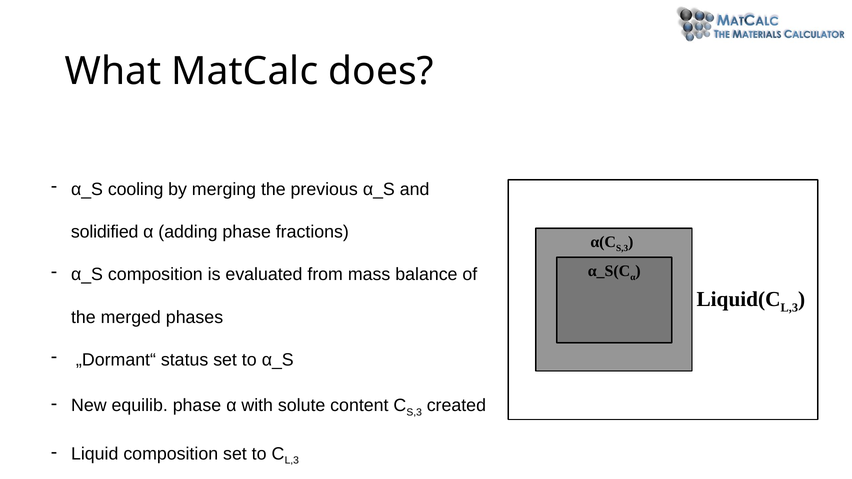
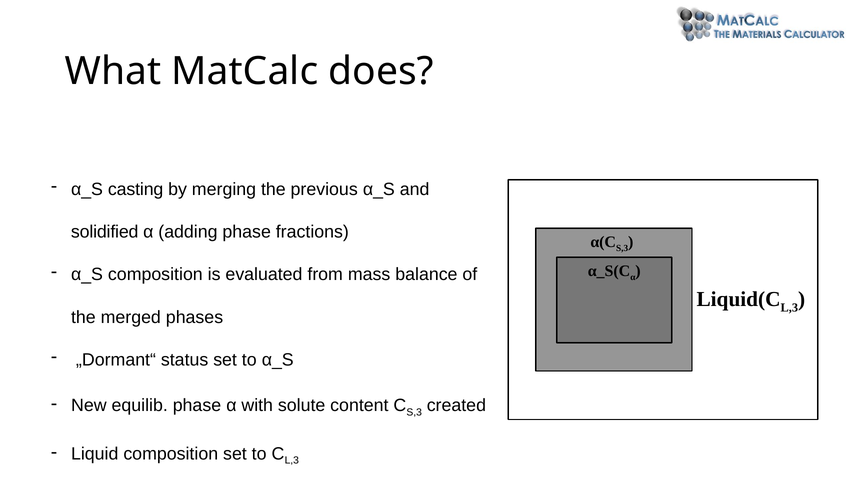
cooling: cooling -> casting (136, 189)
